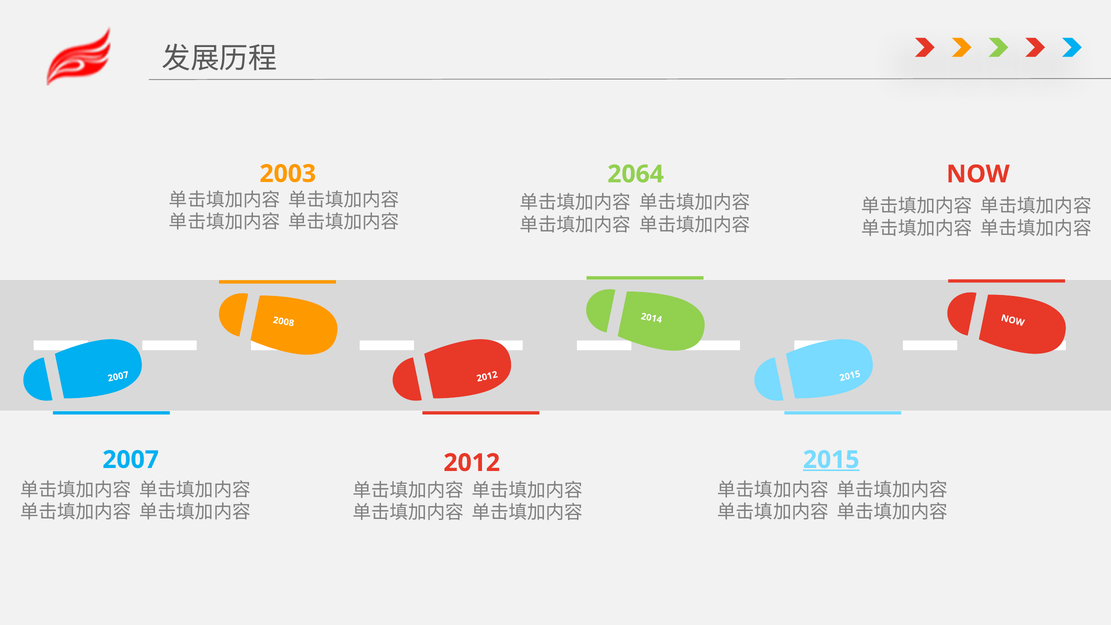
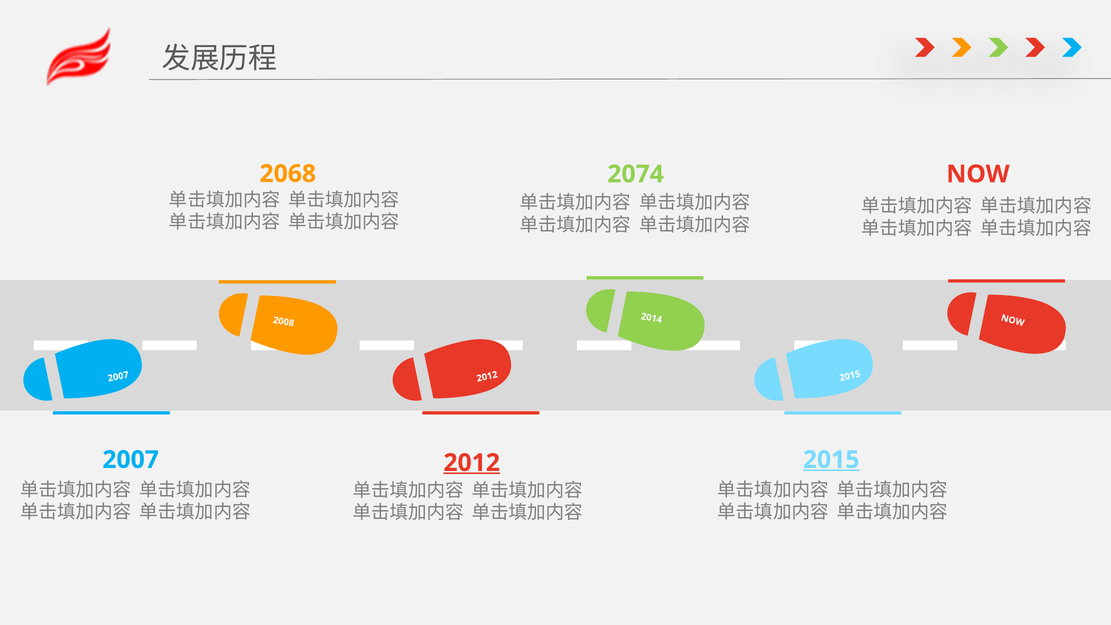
2003: 2003 -> 2068 (288, 174)
2064: 2064 -> 2074 (636, 174)
2012 underline: none -> present (472, 463)
